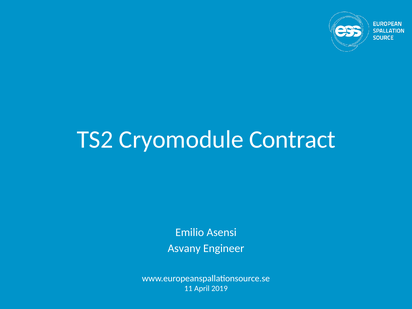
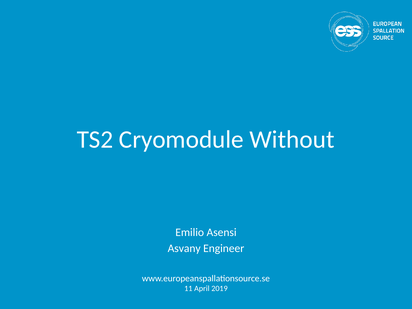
Contract: Contract -> Without (292, 139)
